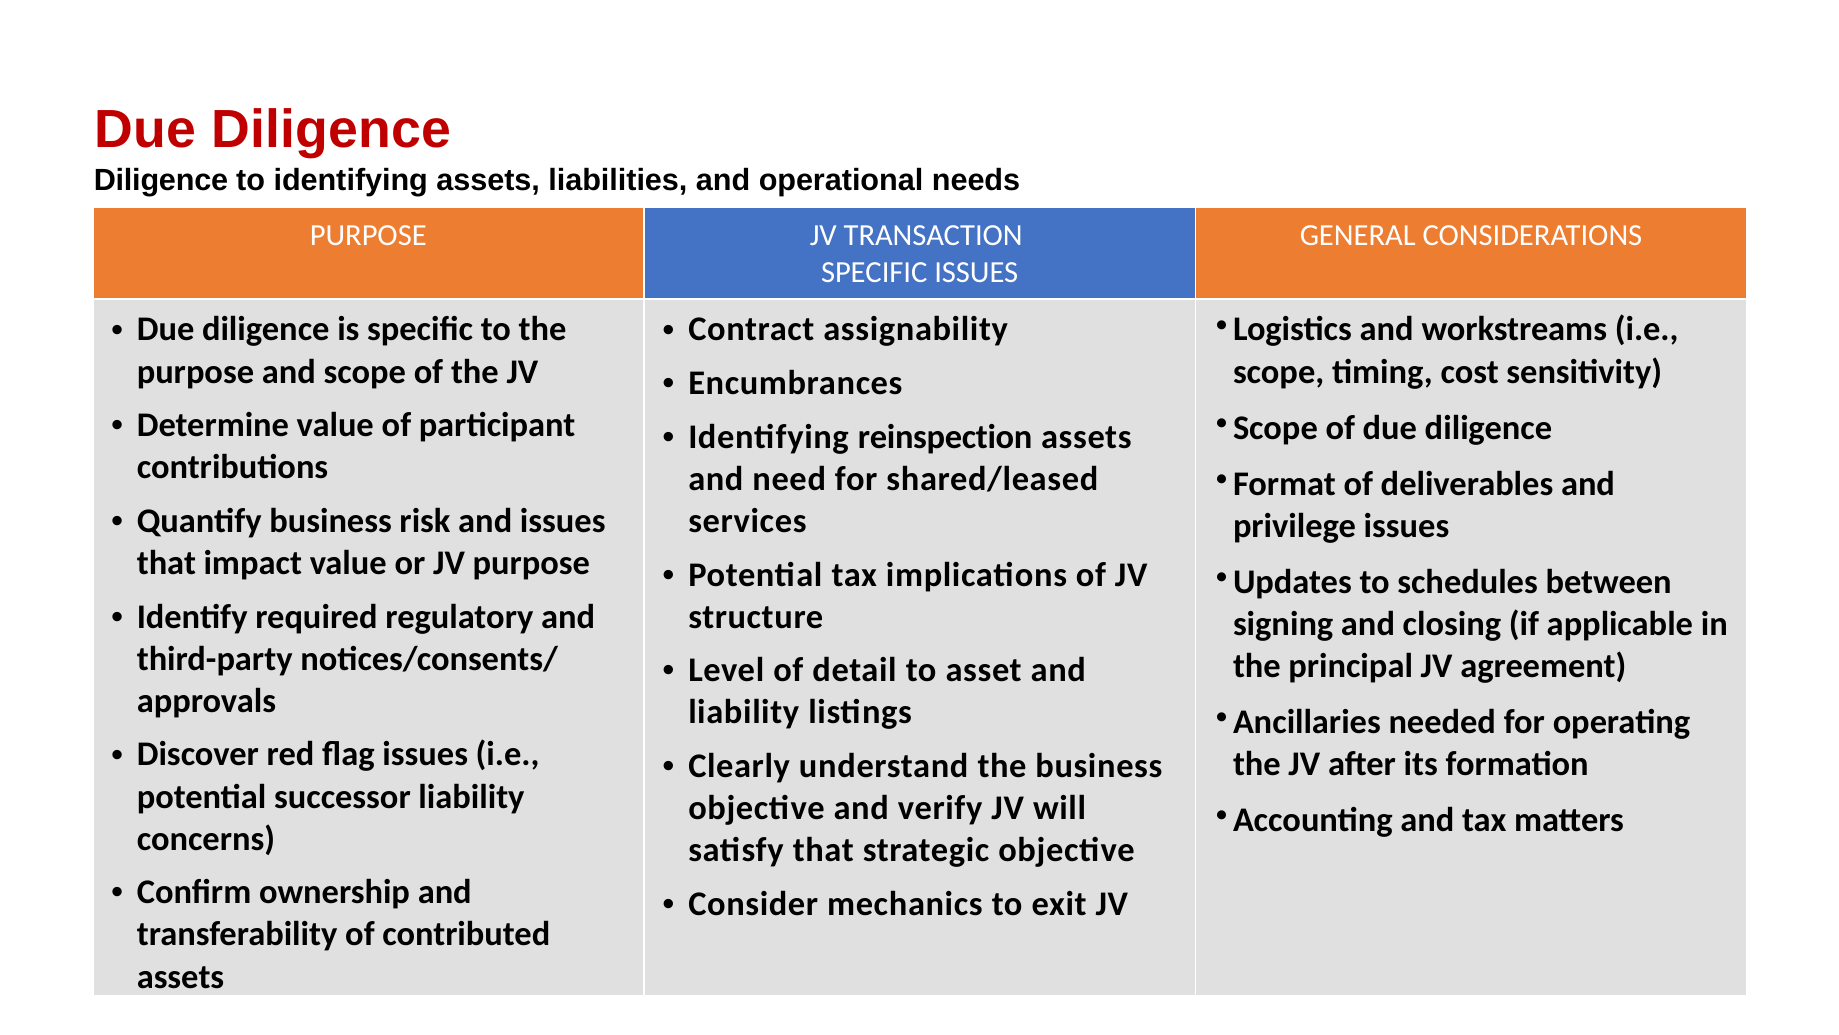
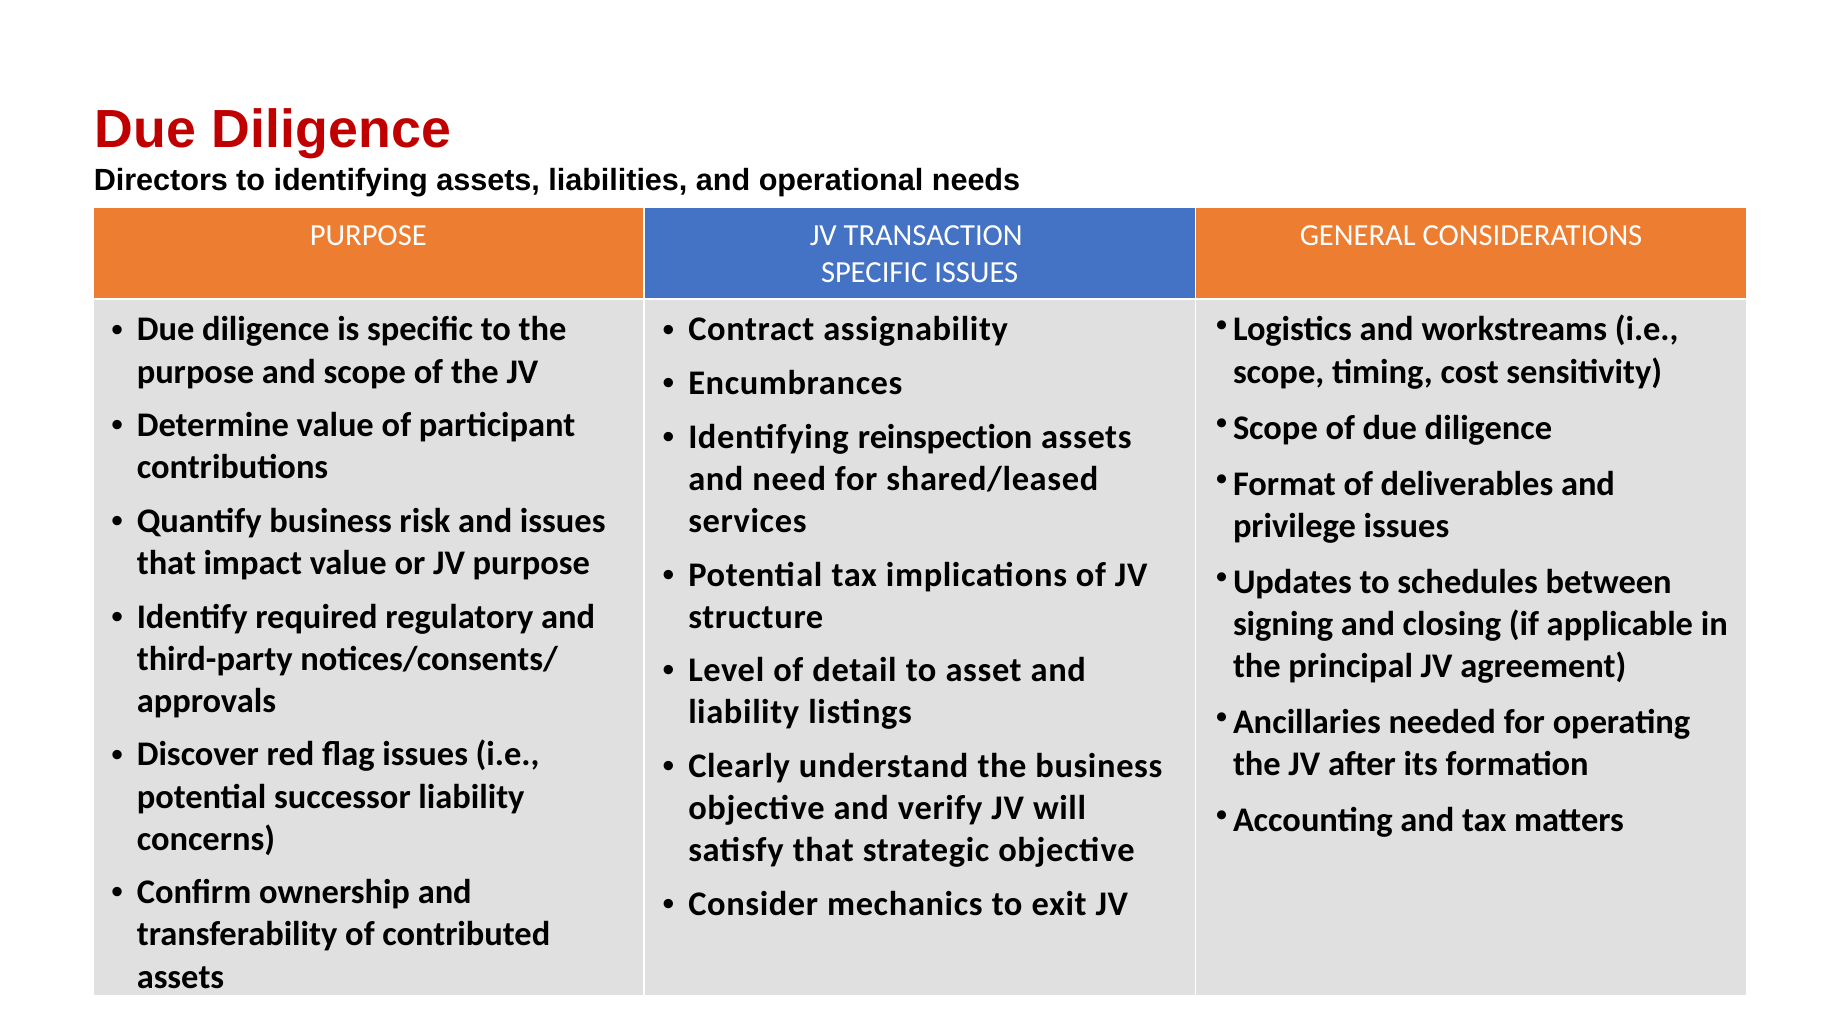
Diligence: Diligence -> Directors (161, 180)
